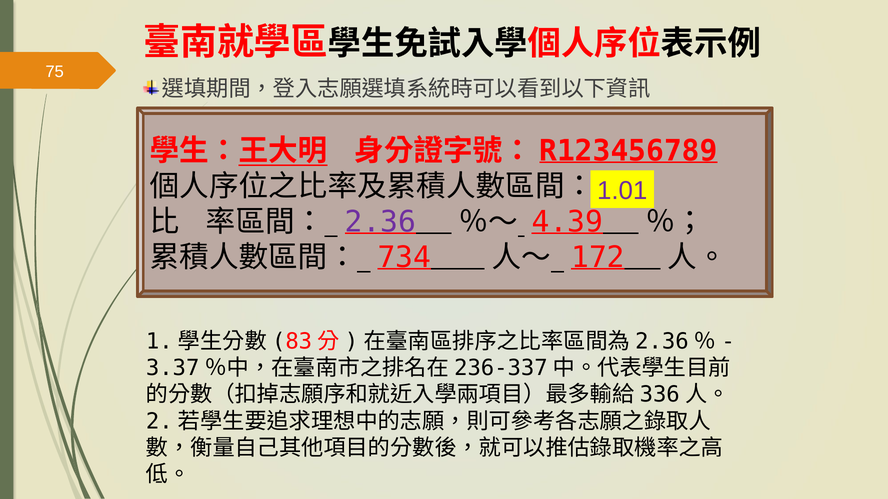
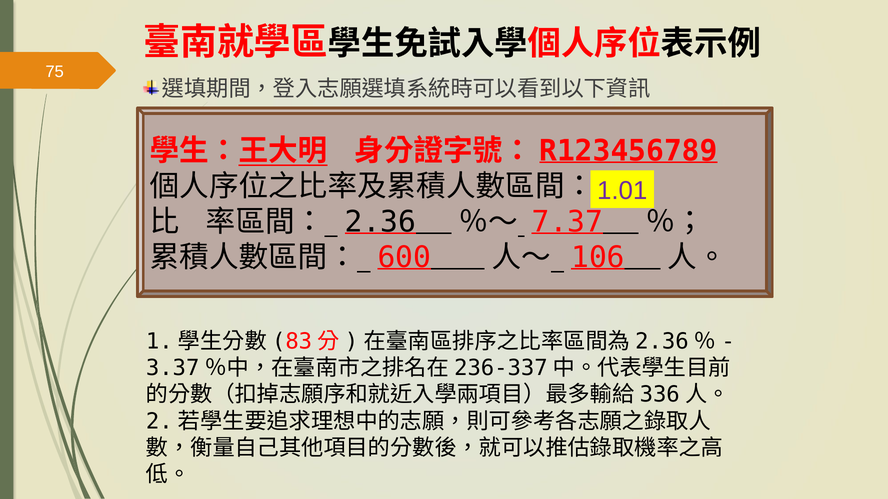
2.36 colour: purple -> black (380, 222)
4.39: 4.39 -> 7.37 (567, 222)
734: 734 -> 600 (404, 258)
172: 172 -> 106 (598, 258)
